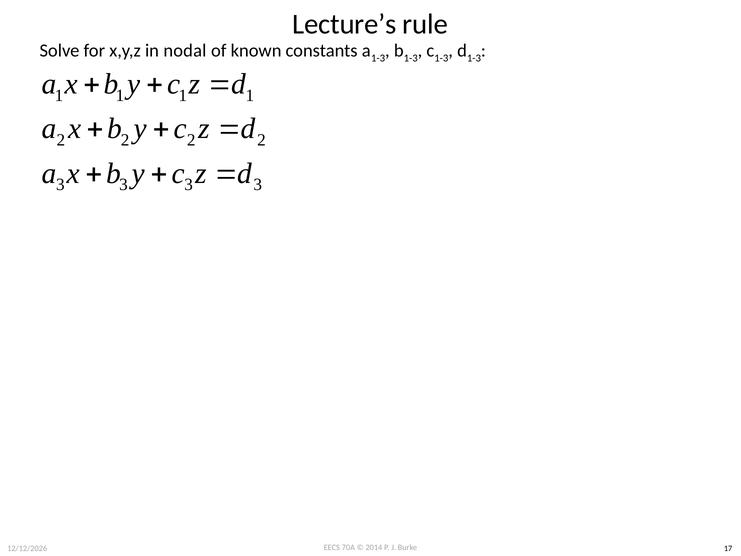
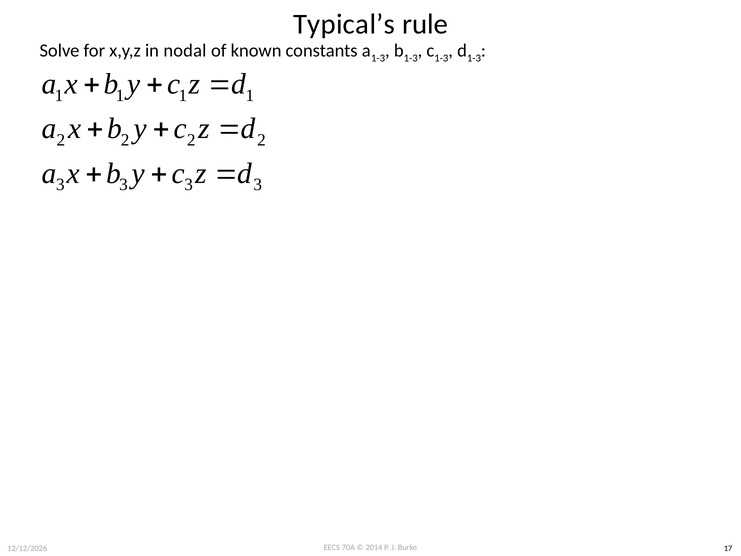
Lecture’s: Lecture’s -> Typical’s (344, 24)
